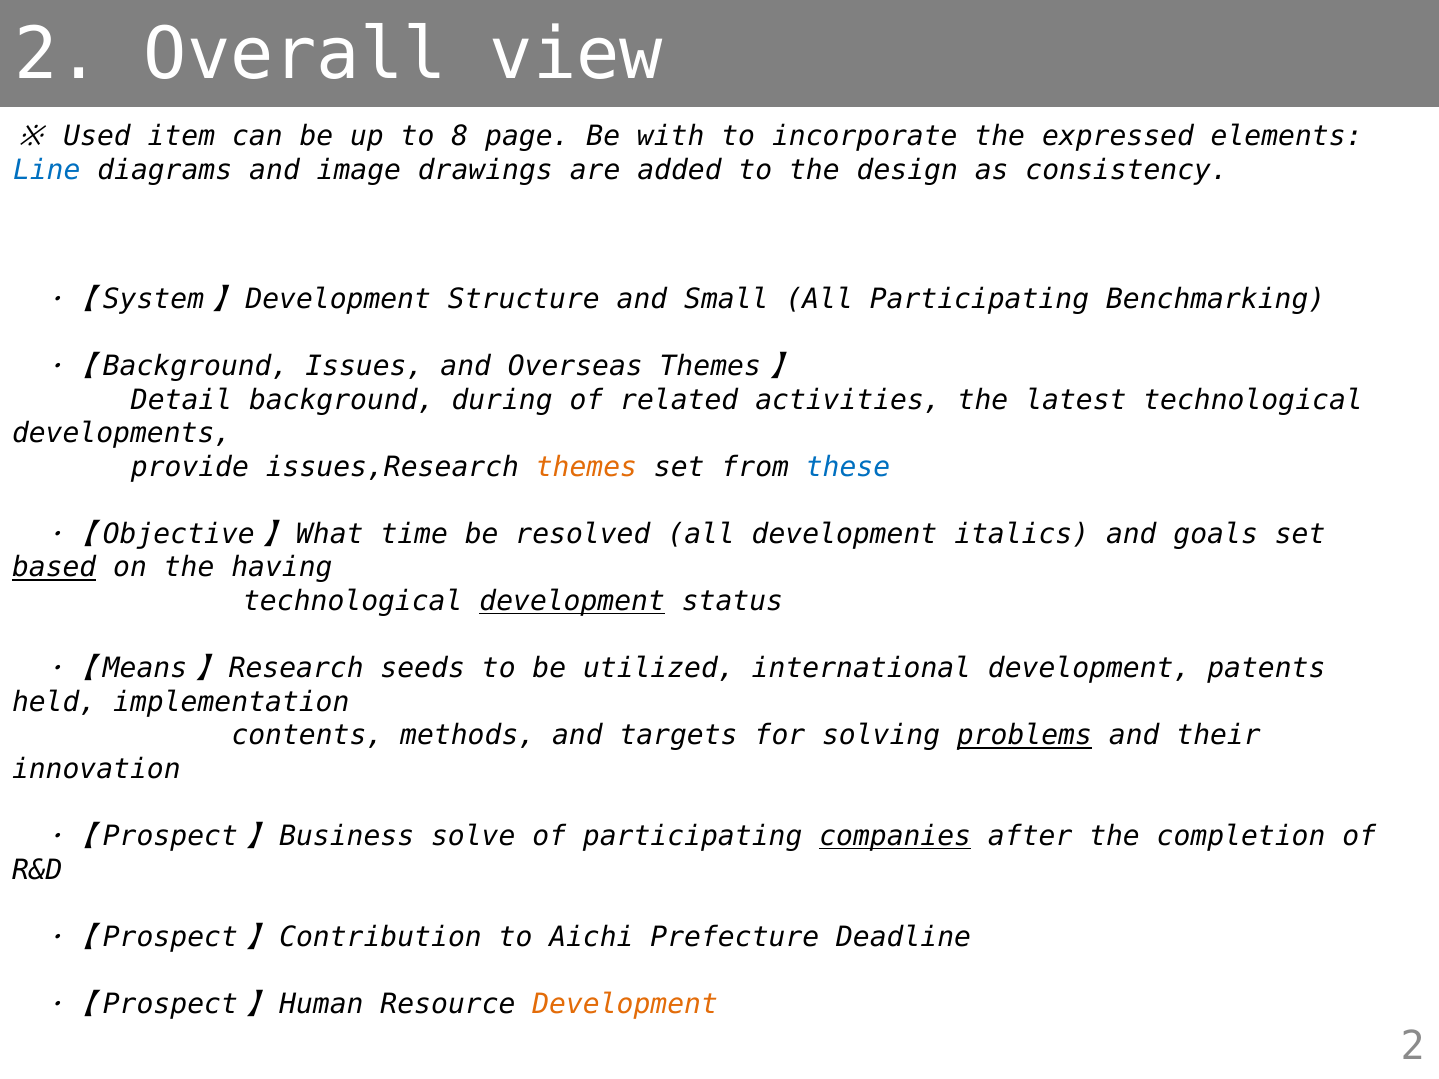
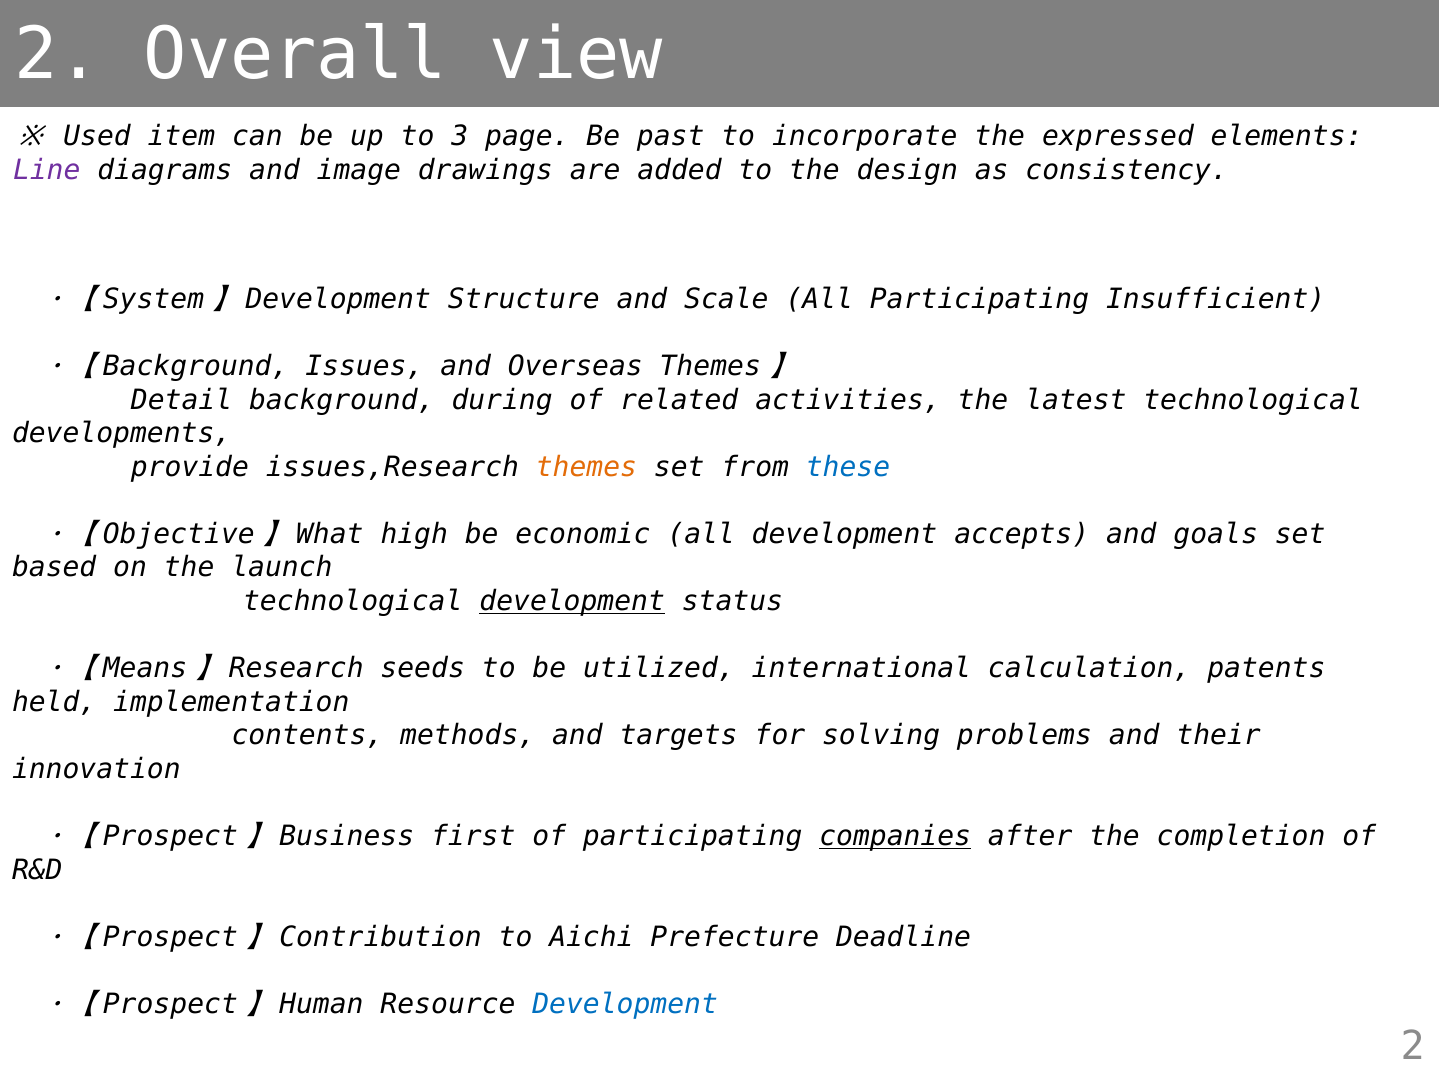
8: 8 -> 3 (460, 136)
with: with -> past (671, 136)
Line colour: blue -> purple (47, 170)
Small: Small -> Scale (726, 299)
Benchmarking: Benchmarking -> Insufficient (1216, 299)
time: time -> high (414, 534)
resolved: resolved -> economic (583, 534)
italics: italics -> accepts (1022, 534)
based underline: present -> none (54, 568)
having: having -> launch (282, 568)
international development: development -> calculation (1089, 669)
problems underline: present -> none (1024, 736)
solve: solve -> first (473, 837)
Development colour: orange -> blue (625, 1005)
